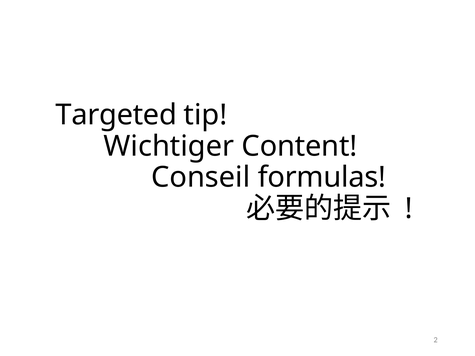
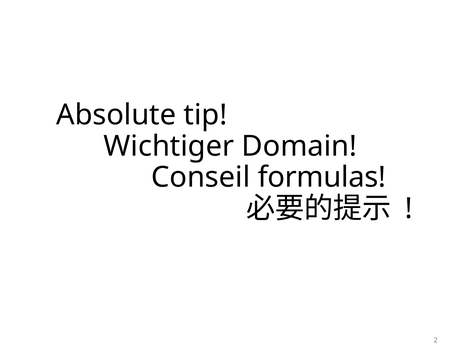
Targeted: Targeted -> Absolute (116, 115)
Content: Content -> Domain (299, 146)
